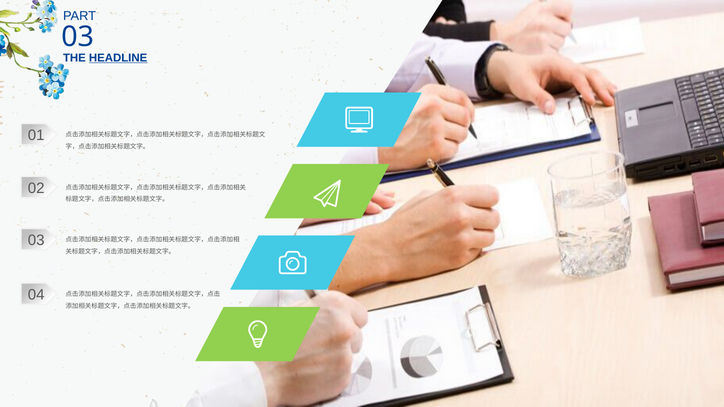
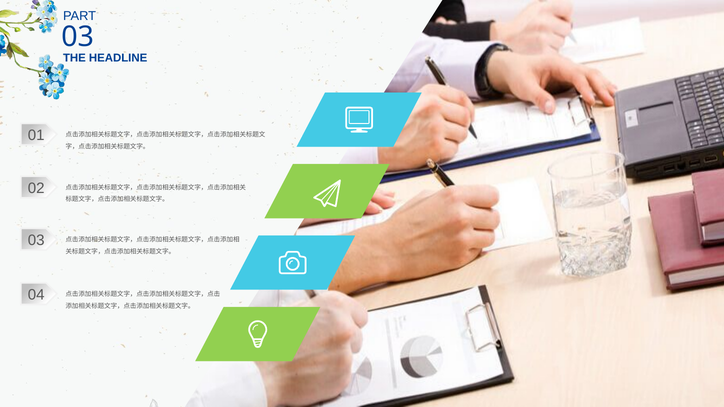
HEADLINE underline: present -> none (118, 58)
